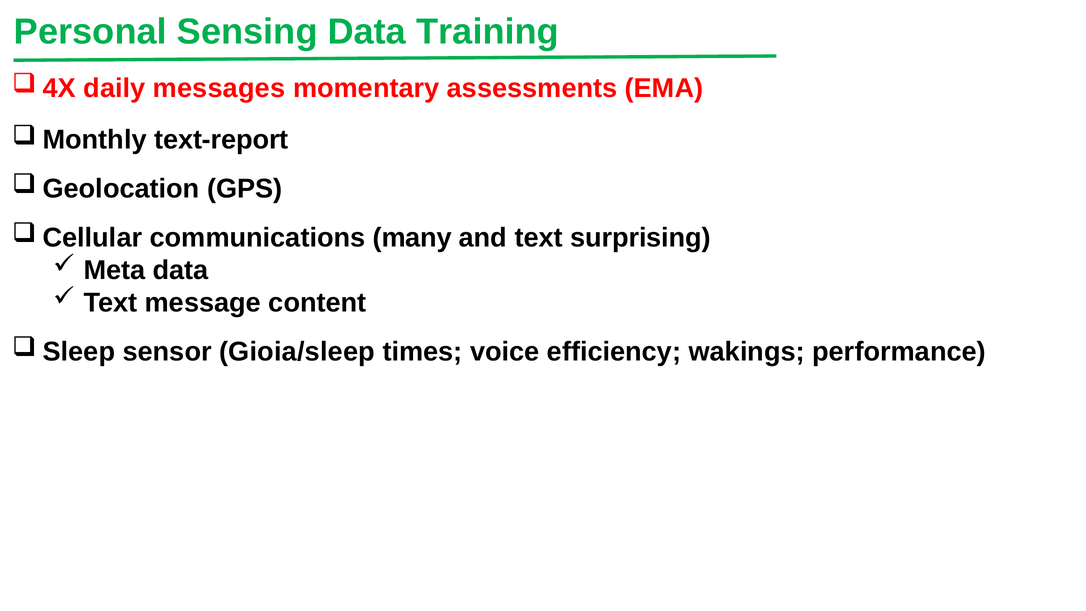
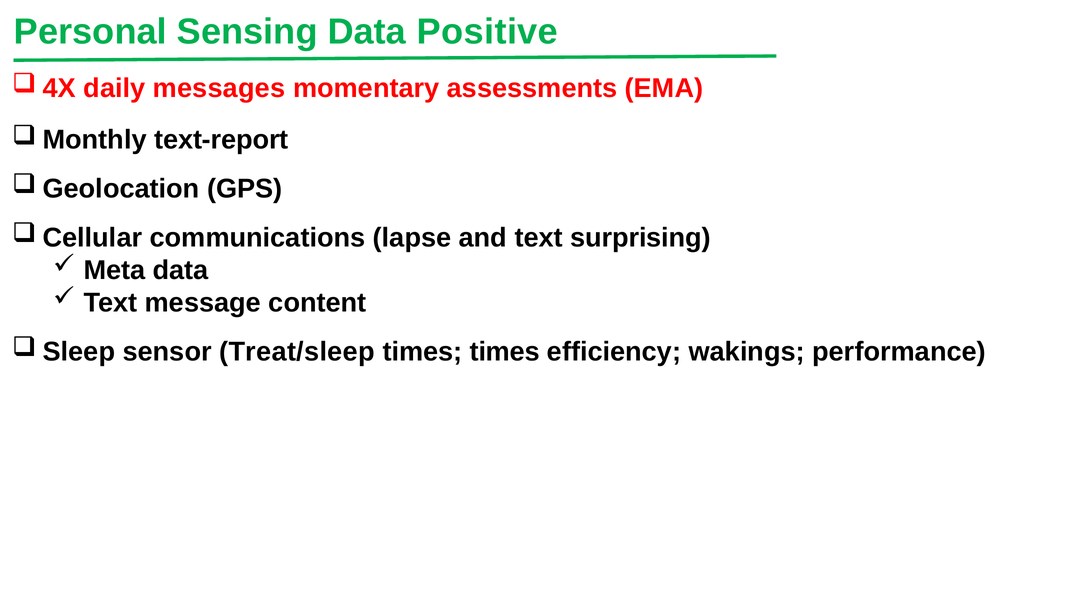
Training: Training -> Positive (487, 32)
many: many -> lapse (412, 238)
Gioia/sleep: Gioia/sleep -> Treat/sleep (297, 352)
times voice: voice -> times (505, 352)
